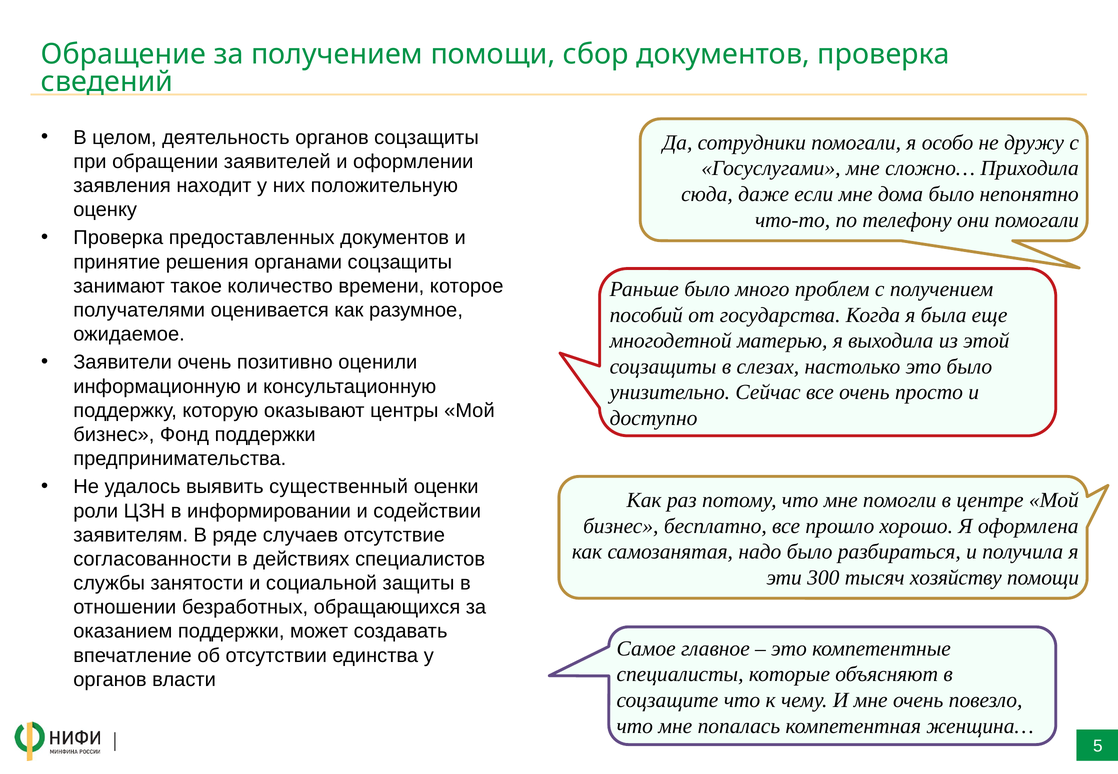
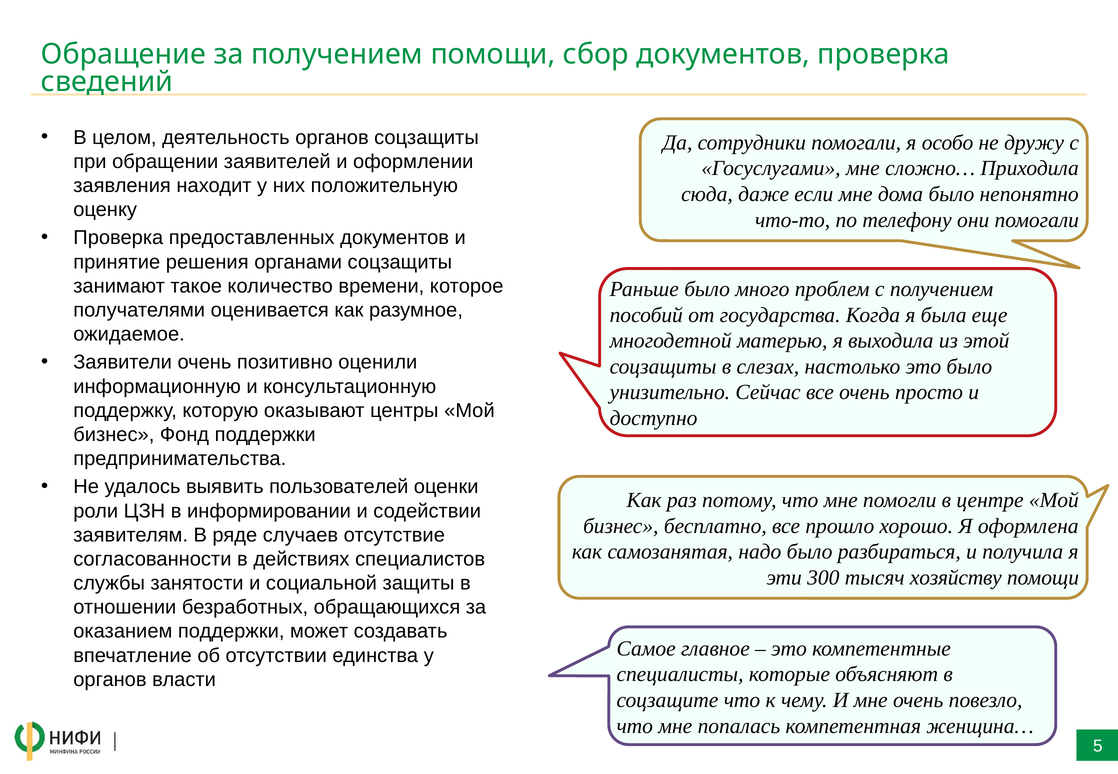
существенный: существенный -> пользователей (339, 487)
